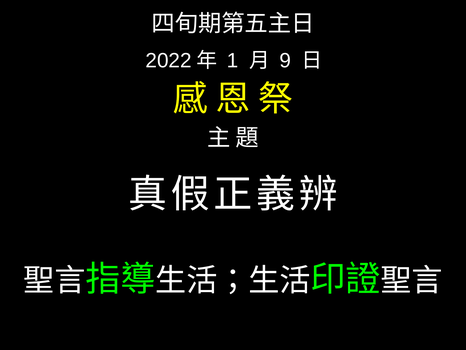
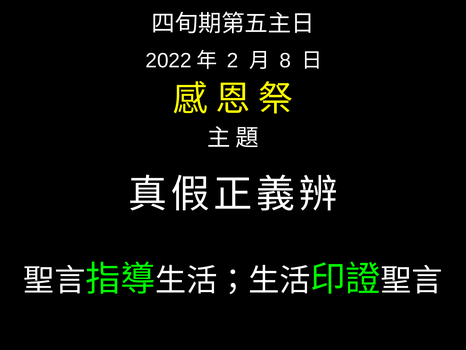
1: 1 -> 2 (233, 60)
9: 9 -> 8 (285, 60)
